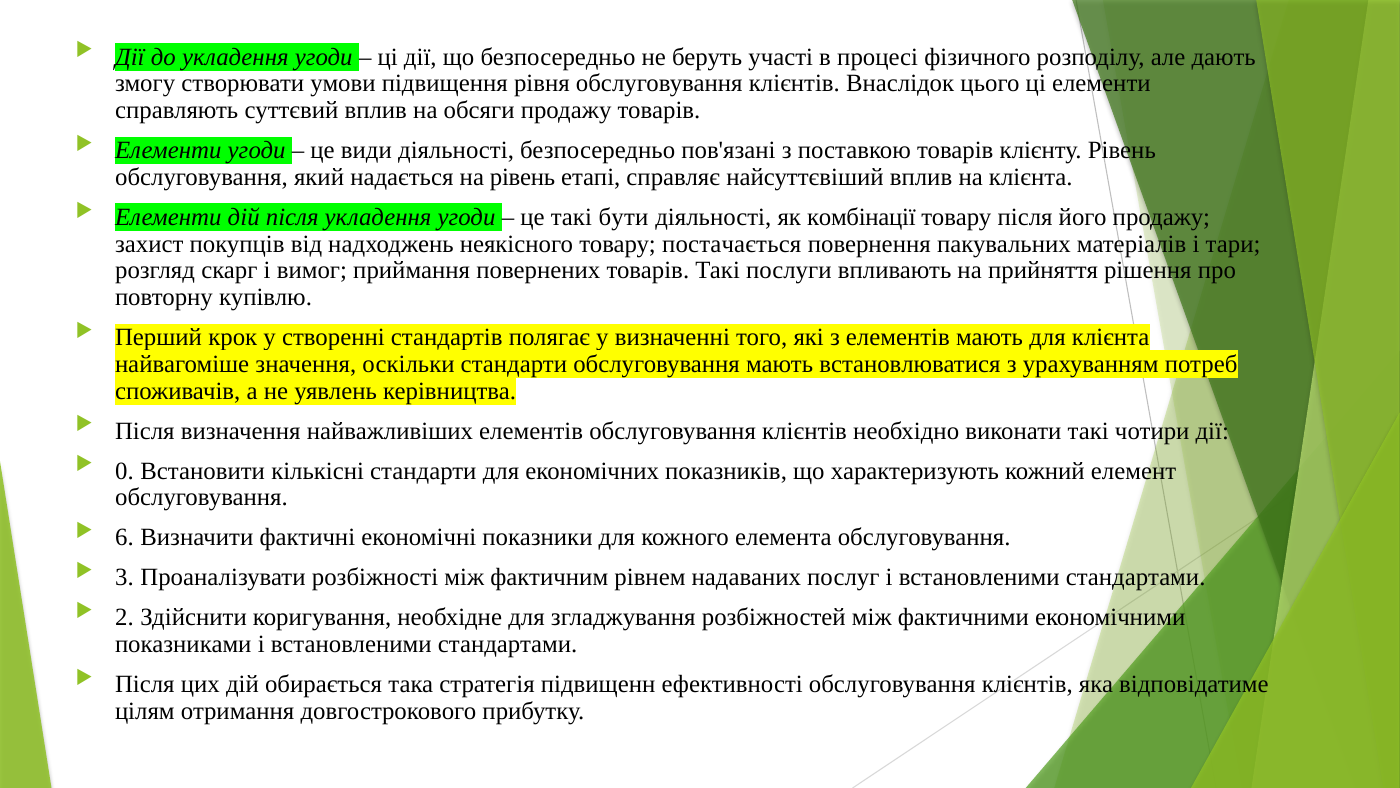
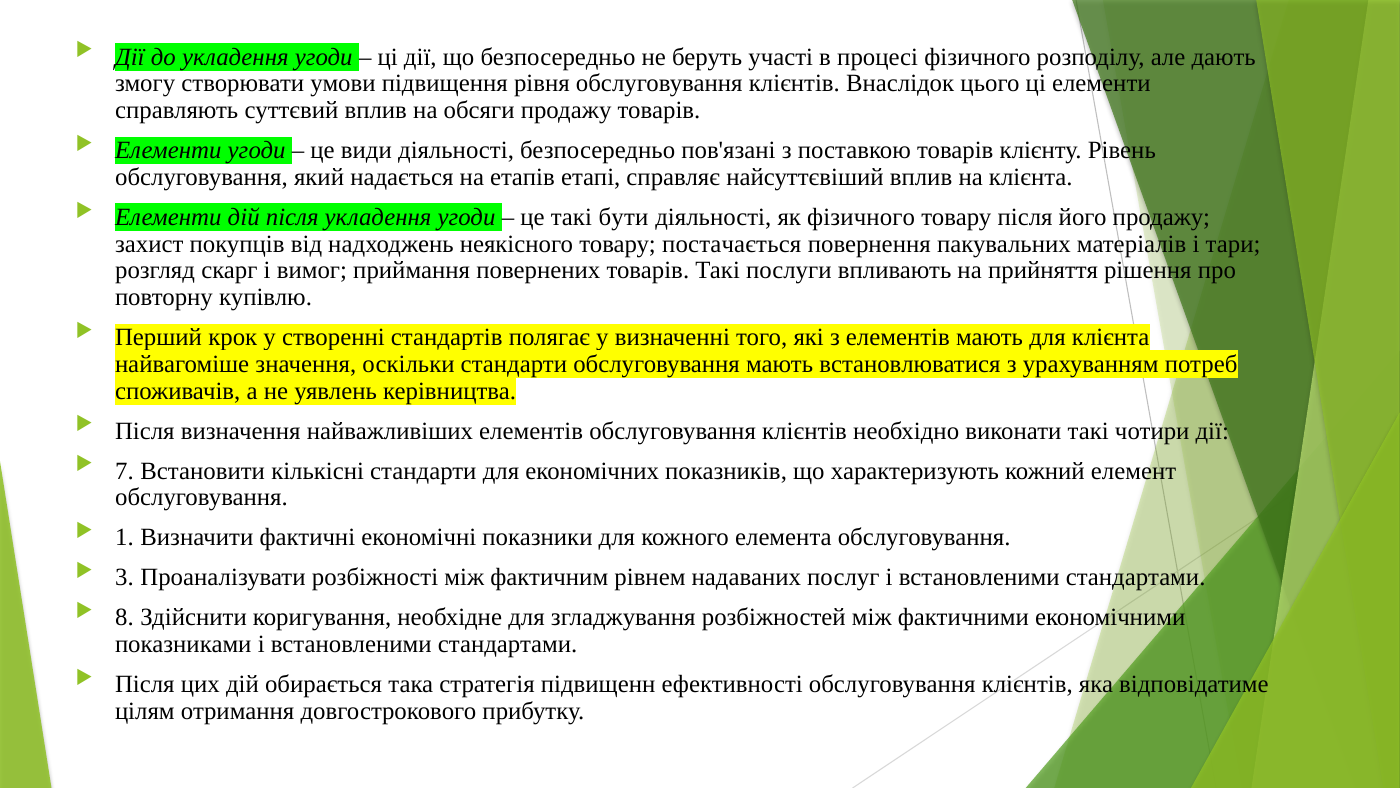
на рівень: рівень -> етапів (522, 177)
як комбінації: комбінації -> фізичного (861, 217)
0: 0 -> 7 (124, 471)
6: 6 -> 1 (124, 537)
2: 2 -> 8 (124, 617)
